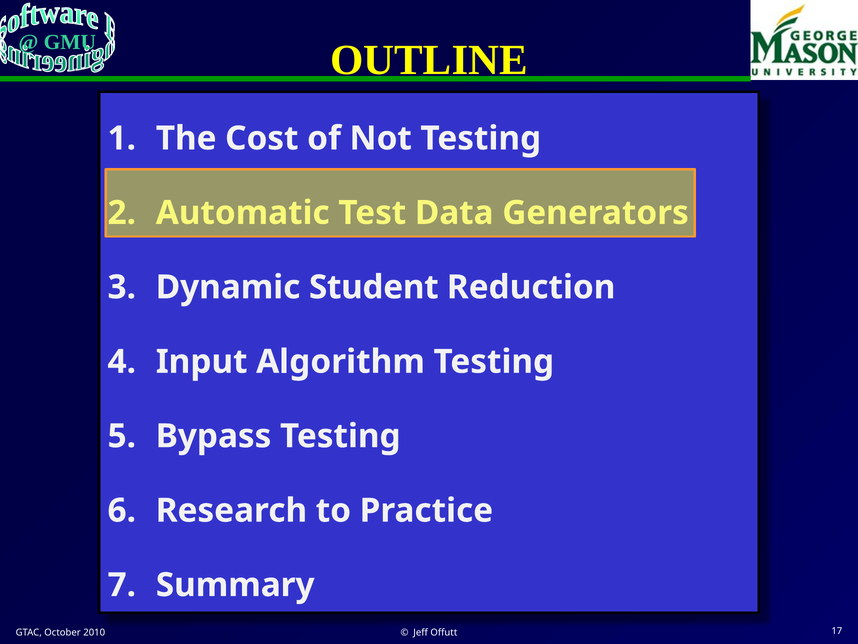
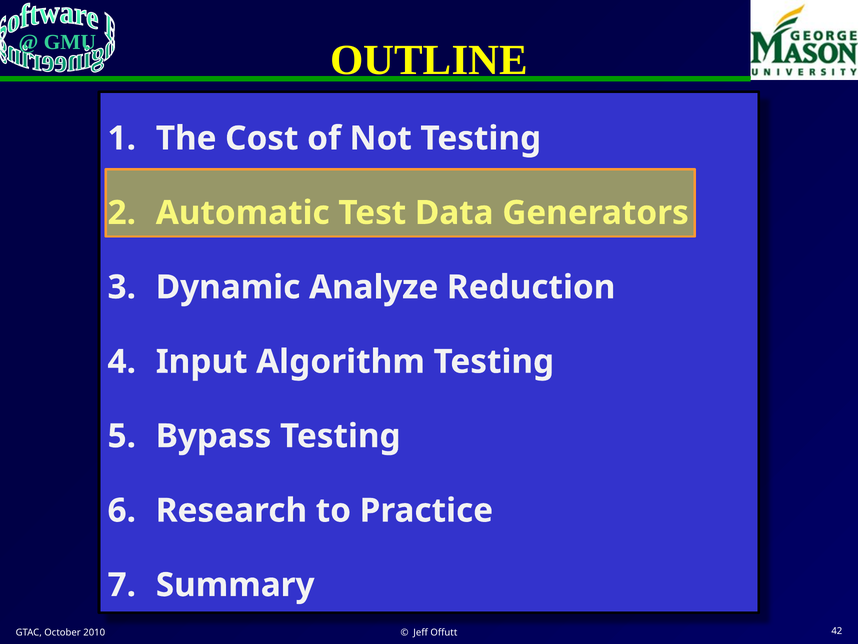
Student: Student -> Analyze (374, 287)
17: 17 -> 42 (837, 630)
